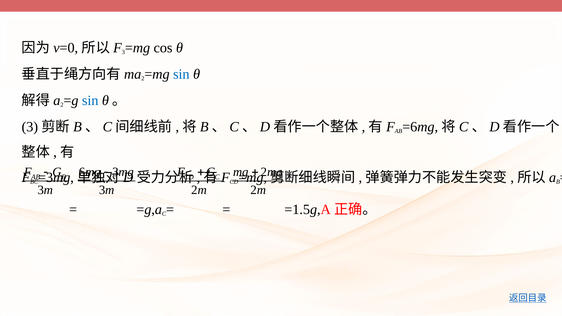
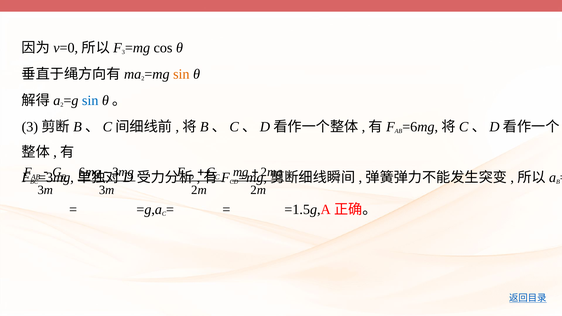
sin colour: blue -> orange (181, 74)
